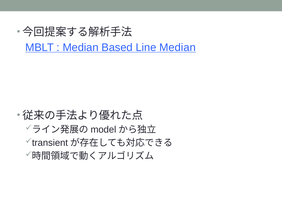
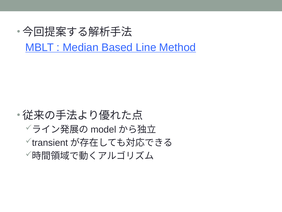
Line Median: Median -> Method (178, 47)
